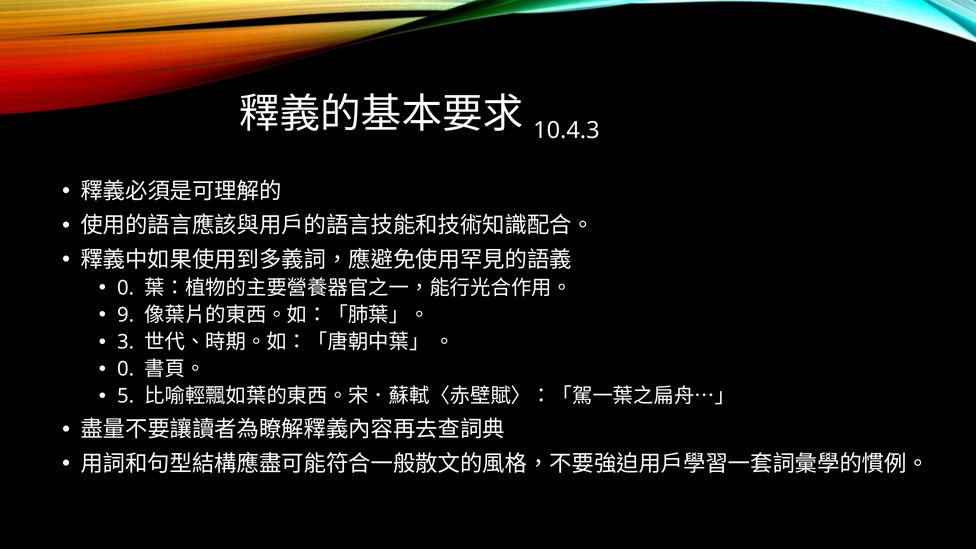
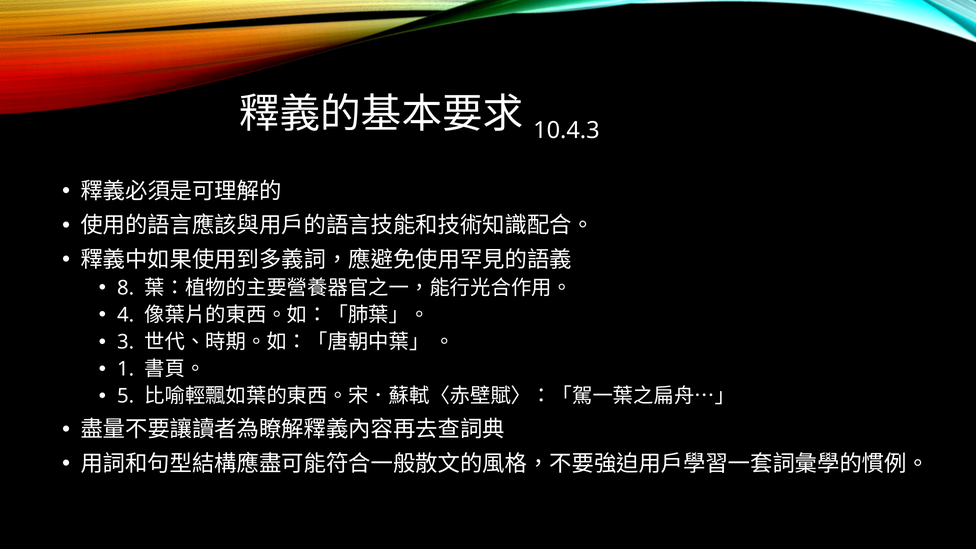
0: 0 -> 8 (126, 288)
9: 9 -> 4 (126, 315)
0: 0 -> 1 (126, 369)
